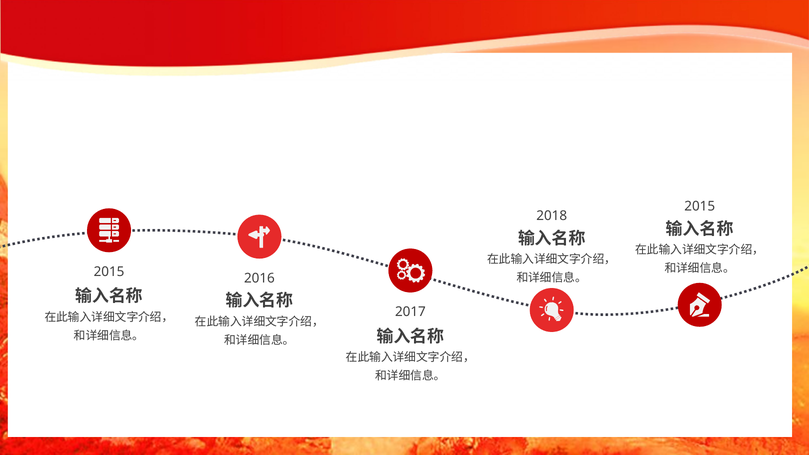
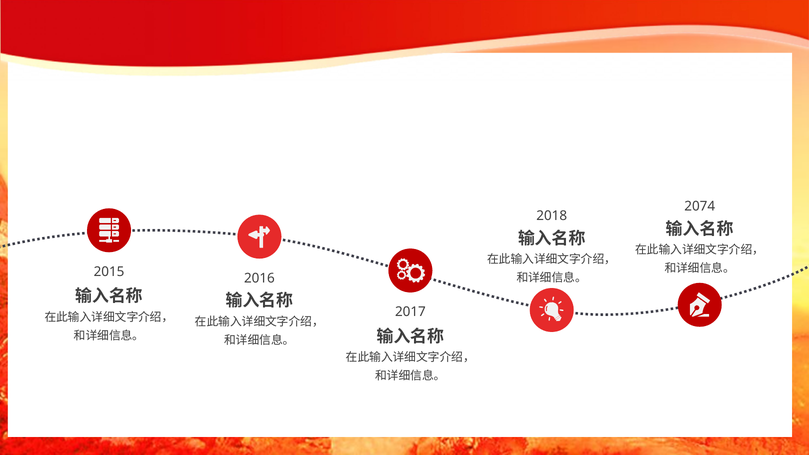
2015: 2015 -> 2074 (700, 206)
